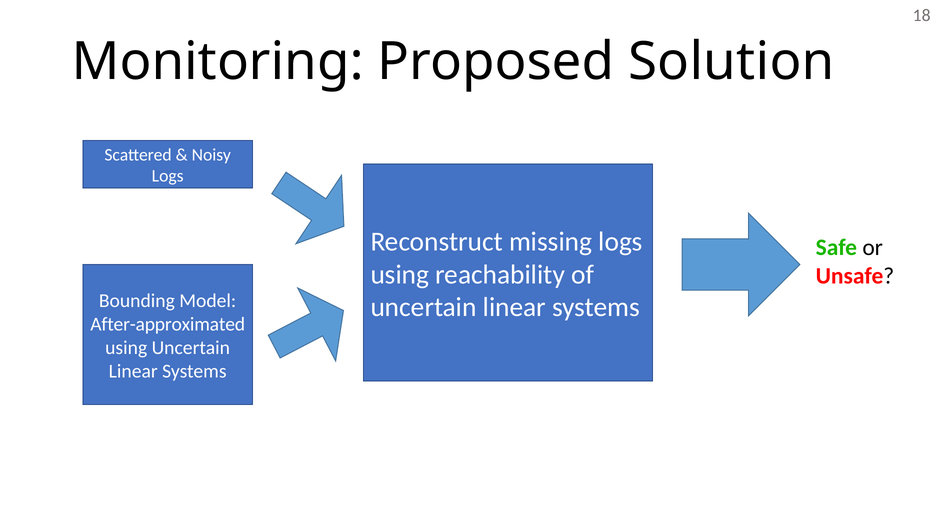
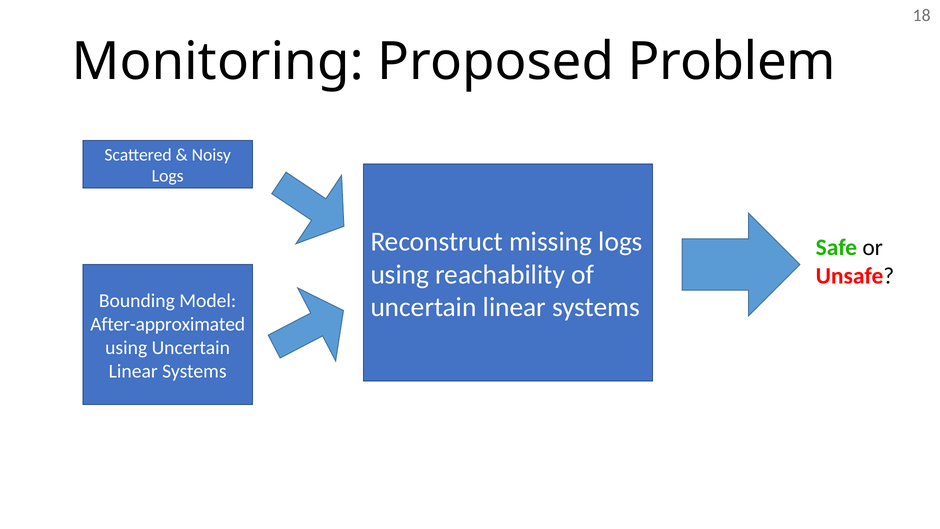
Solution: Solution -> Problem (732, 62)
